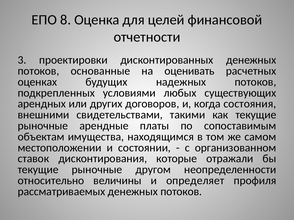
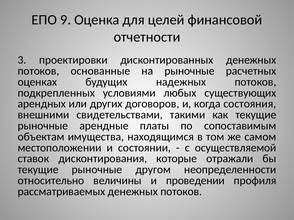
8: 8 -> 9 (66, 20)
на оценивать: оценивать -> рыночные (190, 71)
организованном: организованном -> осуществляемой (236, 148)
определяет: определяет -> проведении (195, 181)
